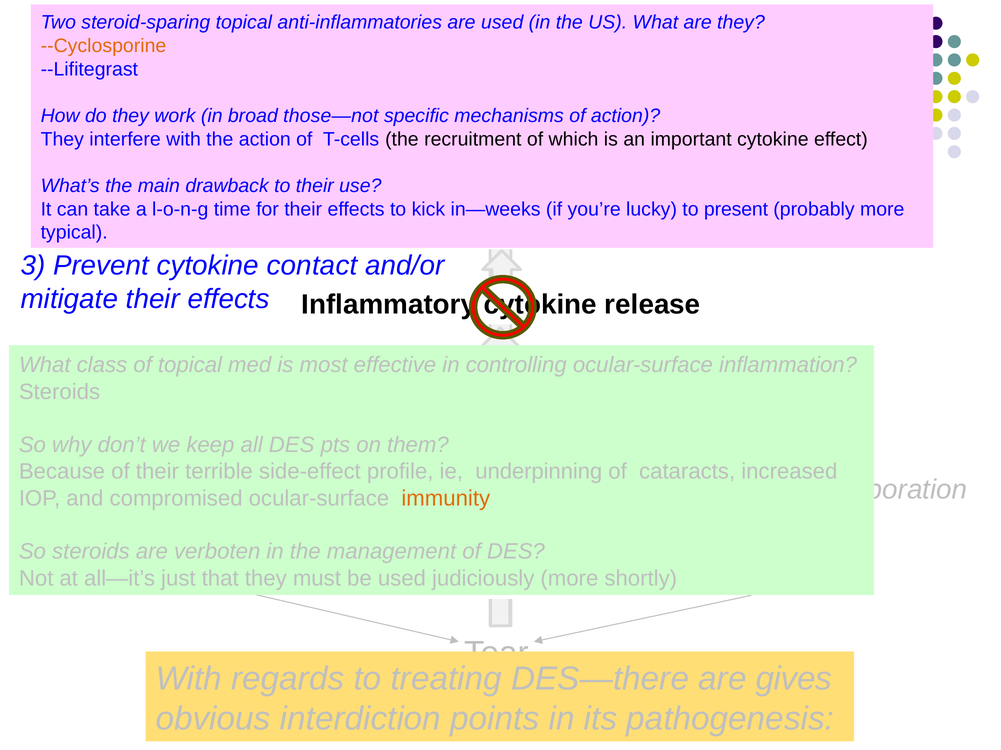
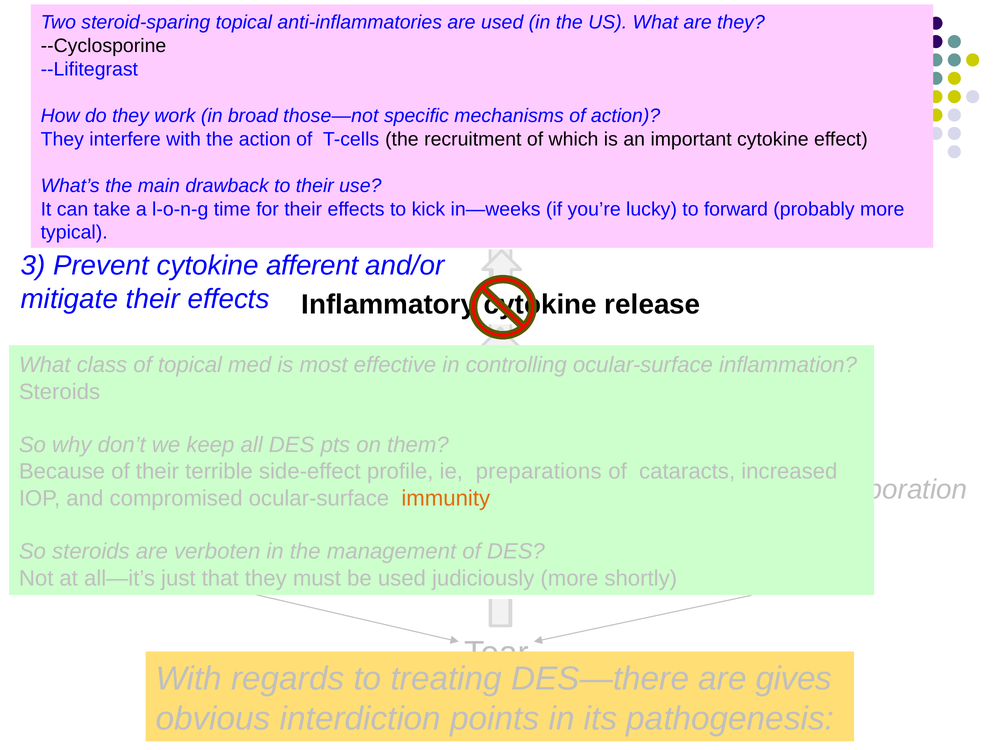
--Cyclosporine colour: orange -> black (103, 46)
present: present -> forward (736, 209)
contact: contact -> afferent (312, 266)
underpinning: underpinning -> preparations (539, 472)
